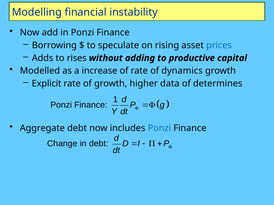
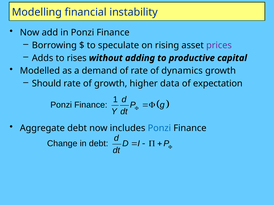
prices colour: blue -> purple (219, 45)
increase: increase -> demand (100, 71)
Explicit: Explicit -> Should (47, 84)
determines: determines -> expectation (218, 84)
